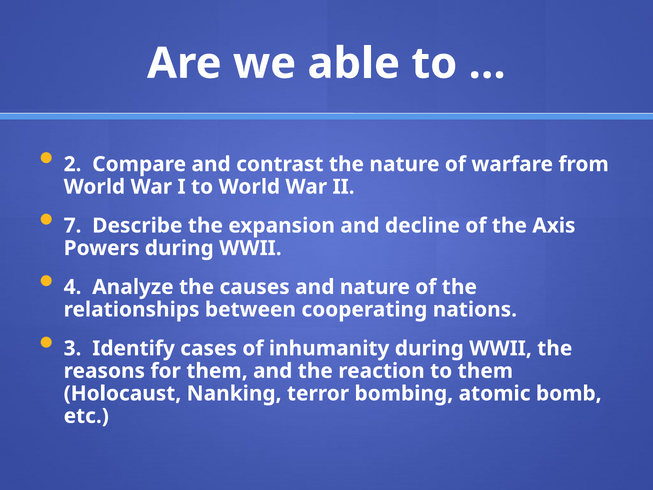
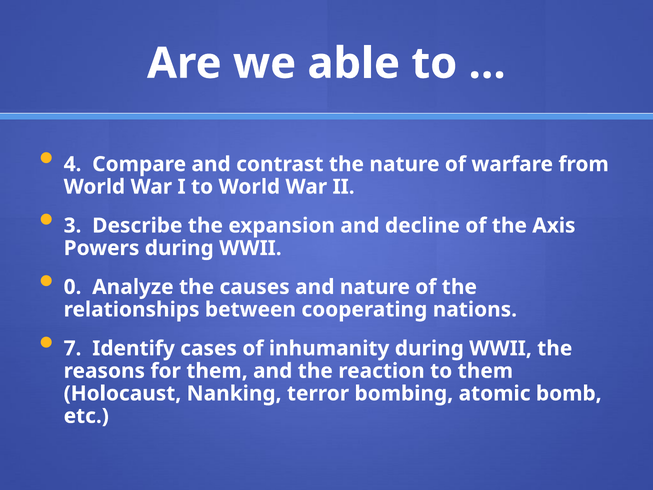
2: 2 -> 4 (73, 164)
7: 7 -> 3 (73, 226)
4: 4 -> 0 (73, 287)
3: 3 -> 7 (73, 348)
